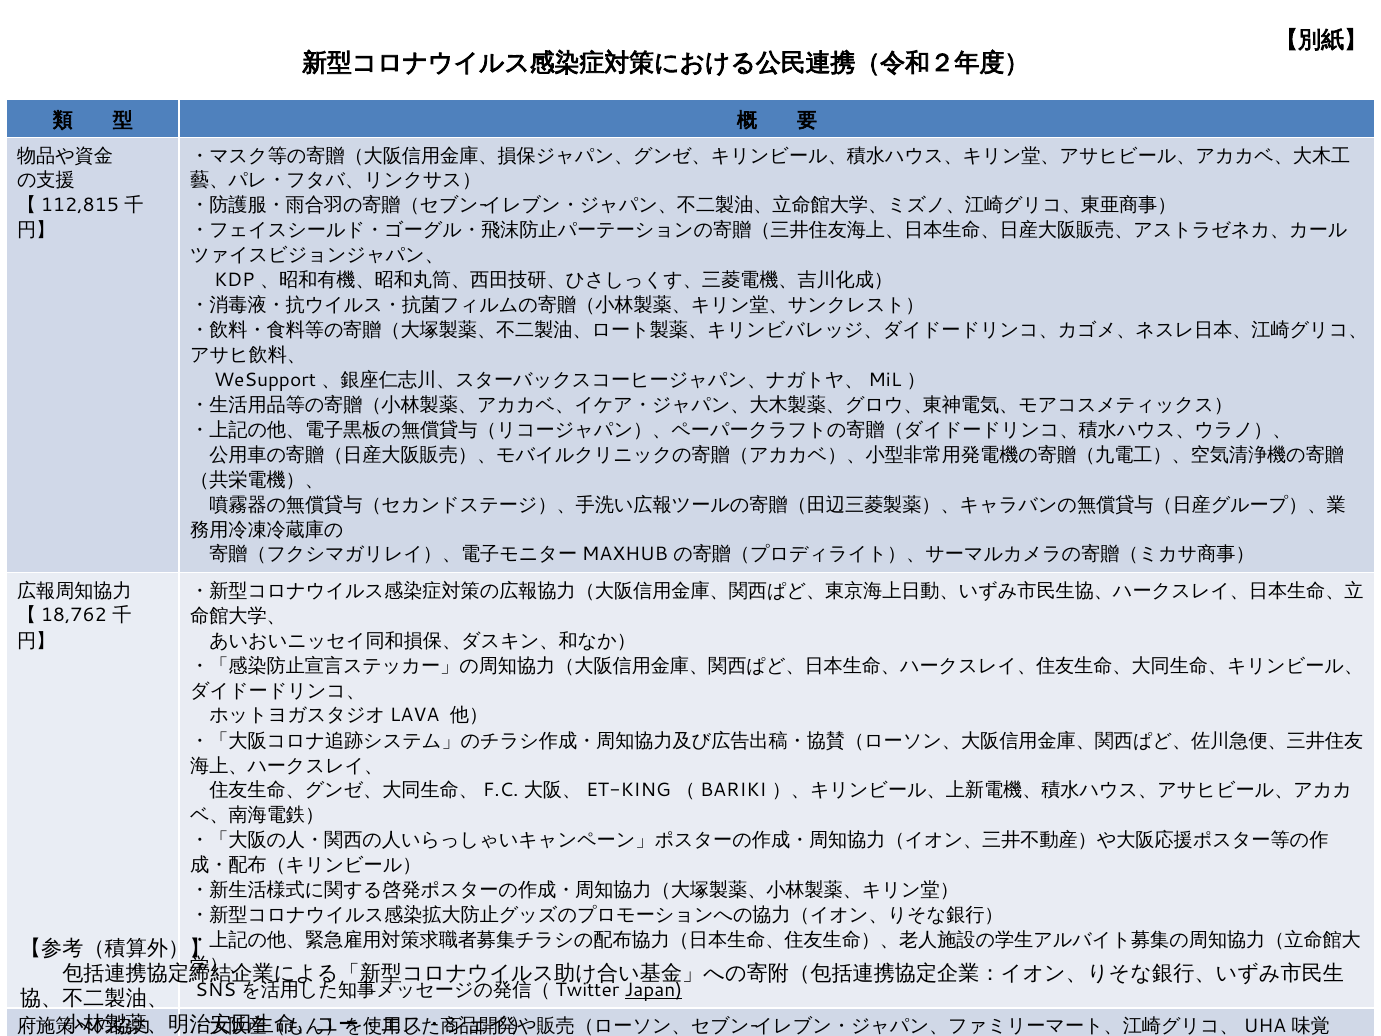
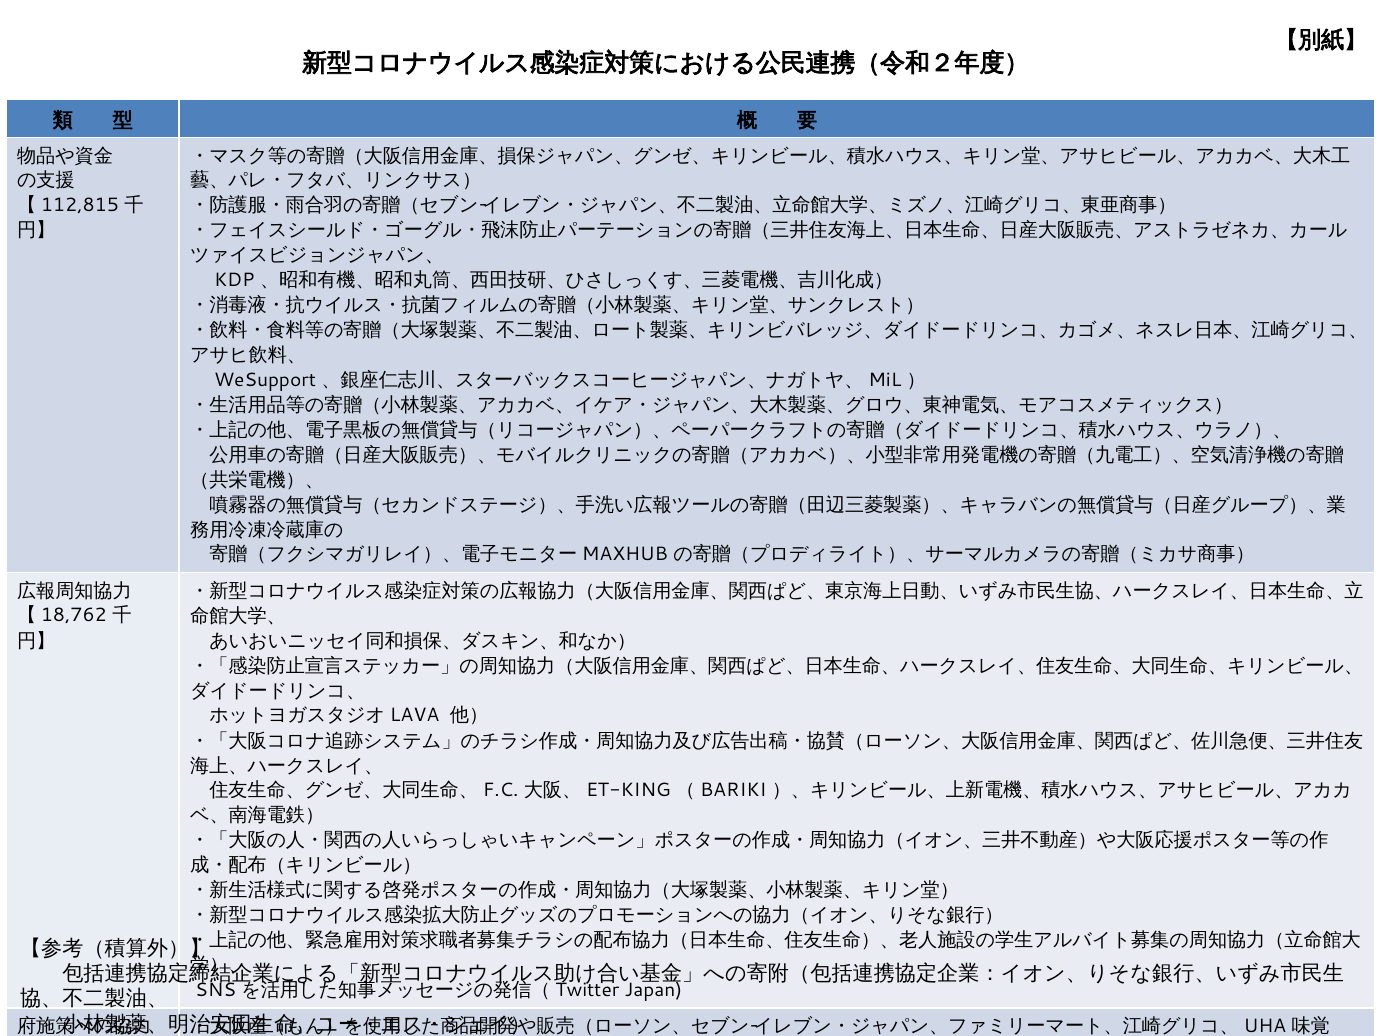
Japan underline: present -> none (653, 990)
